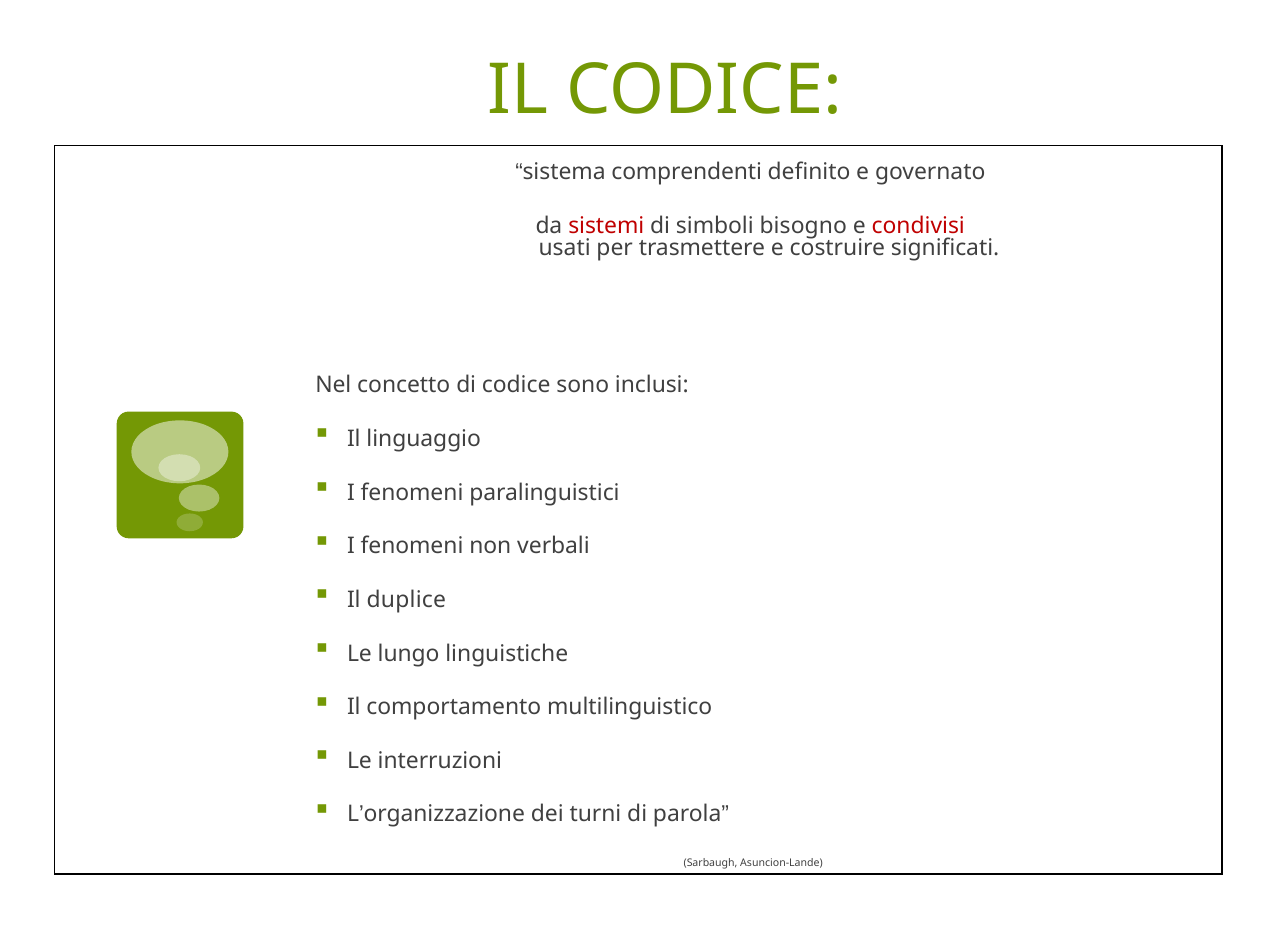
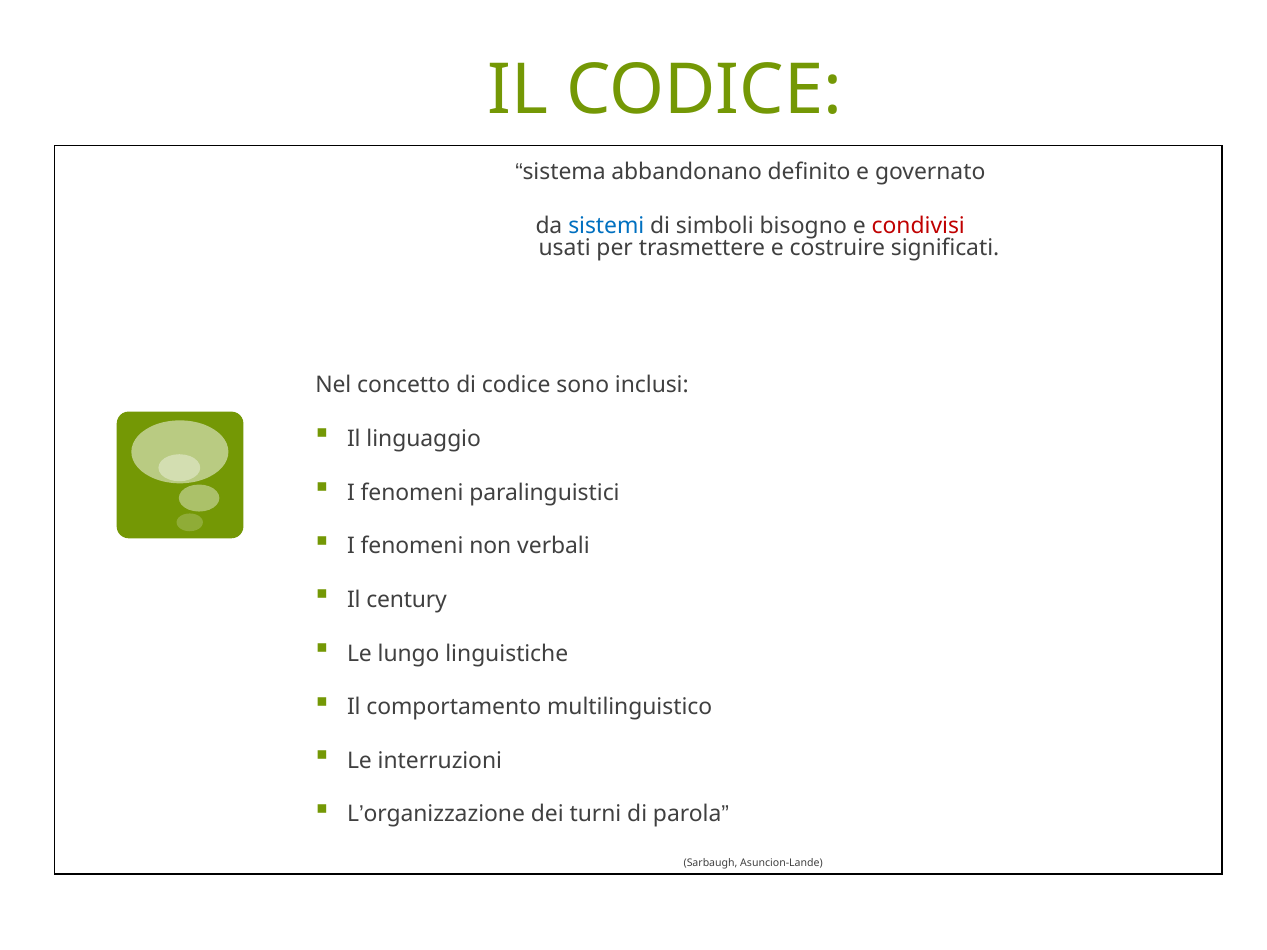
comprendenti: comprendenti -> abbandonano (687, 172)
sistemi colour: red -> blue (606, 226)
duplice: duplice -> century (407, 600)
